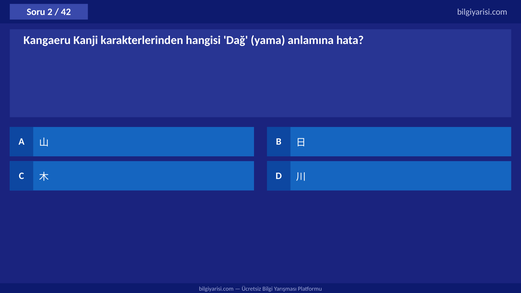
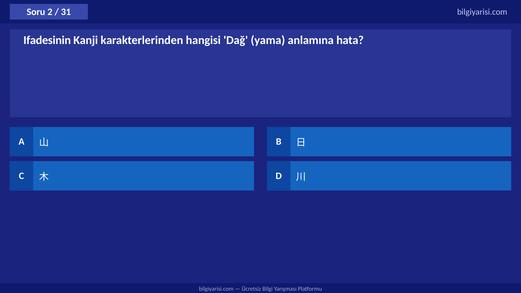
42: 42 -> 31 (66, 12)
Kangaeru: Kangaeru -> Ifadesinin (47, 40)
